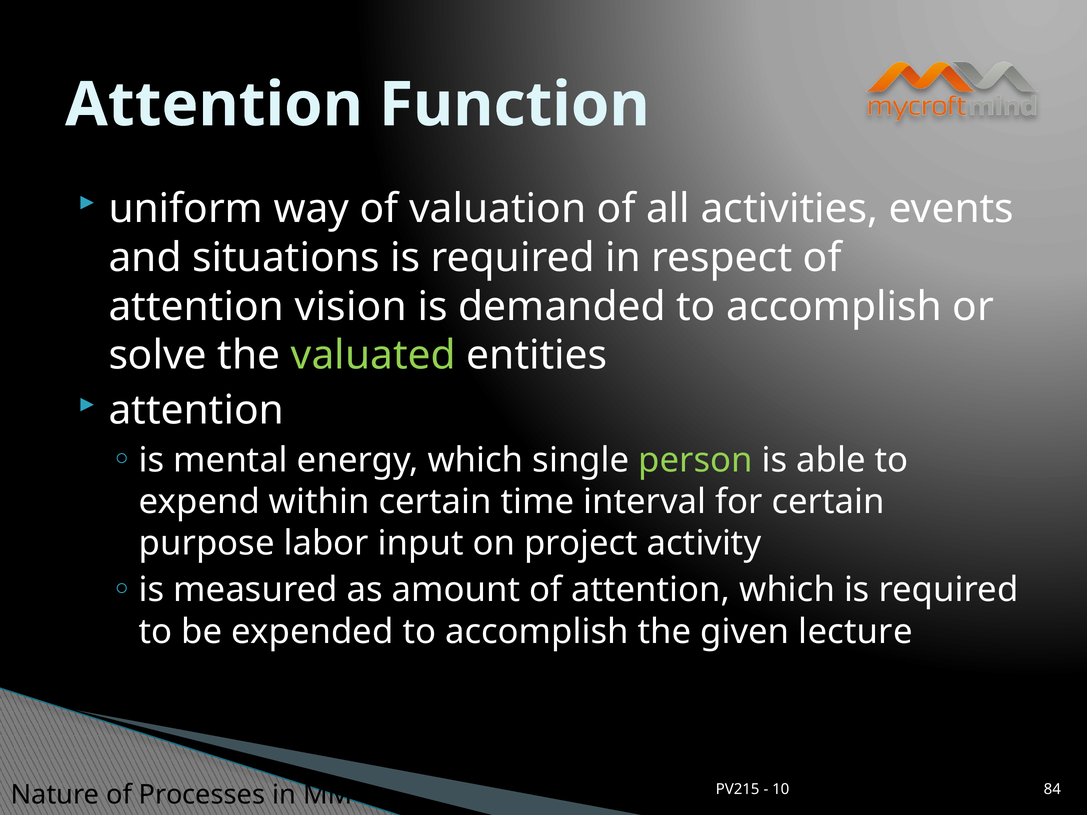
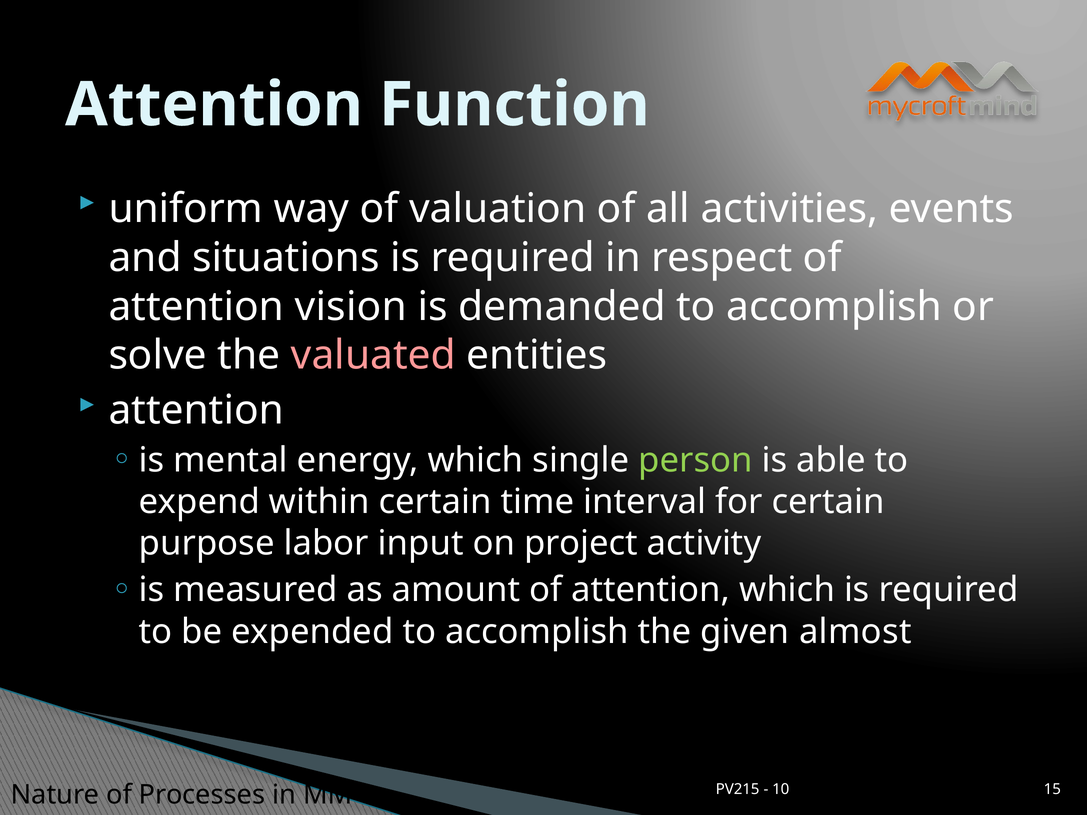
valuated colour: light green -> pink (373, 356)
lecture: lecture -> almost (855, 632)
84: 84 -> 15 (1052, 789)
